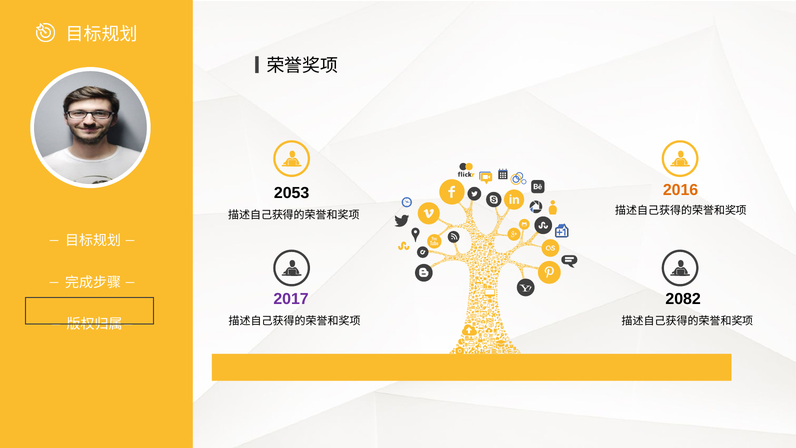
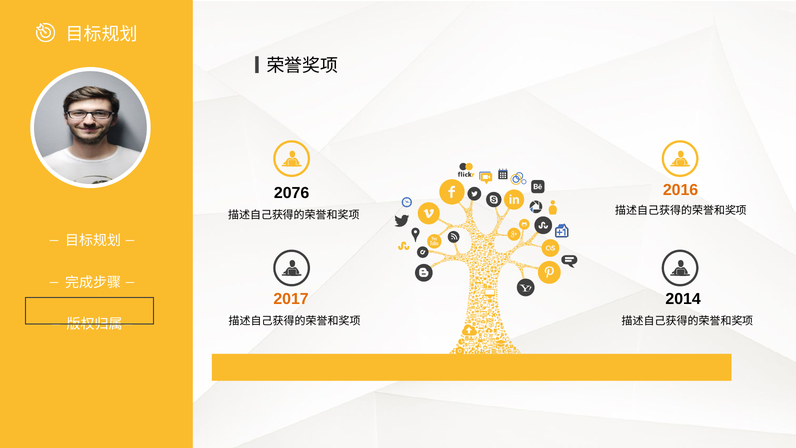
2053: 2053 -> 2076 (292, 193)
2017 colour: purple -> orange (291, 299)
2082: 2082 -> 2014 (683, 299)
